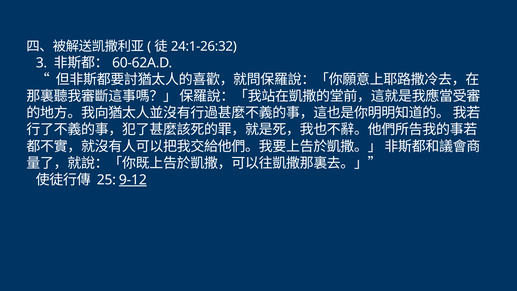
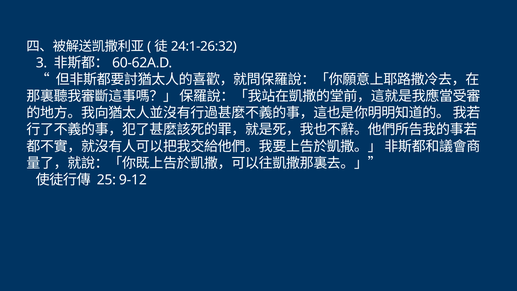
9-12 underline: present -> none (133, 180)
